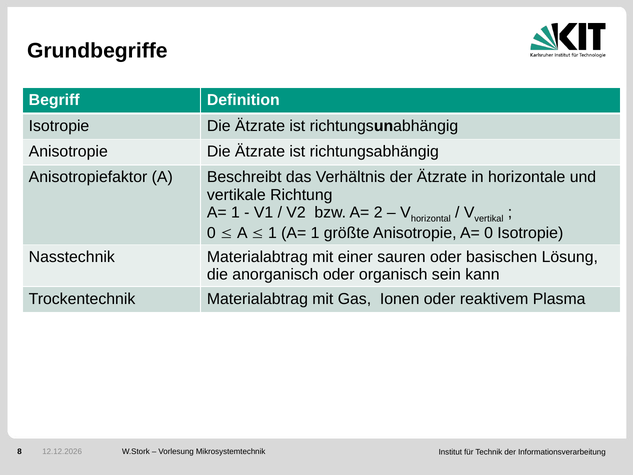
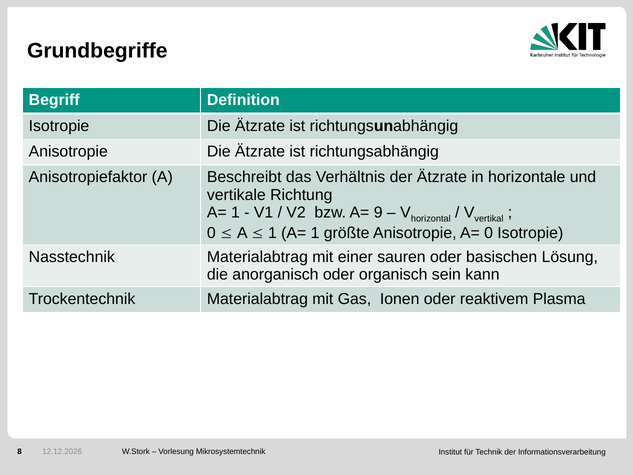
2: 2 -> 9 (378, 213)
